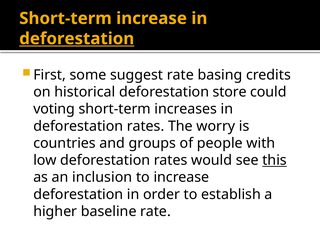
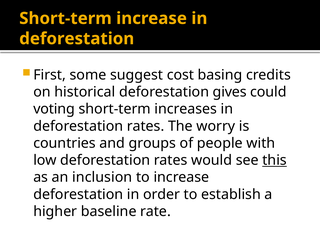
deforestation underline: present -> none (77, 39)
suggest rate: rate -> cost (180, 75)
store: store -> gives (230, 92)
